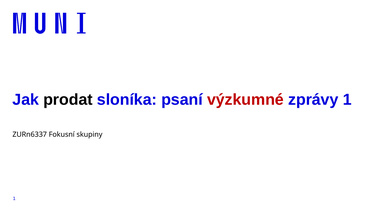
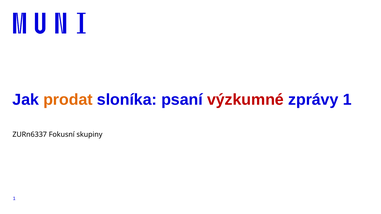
prodat colour: black -> orange (68, 100)
